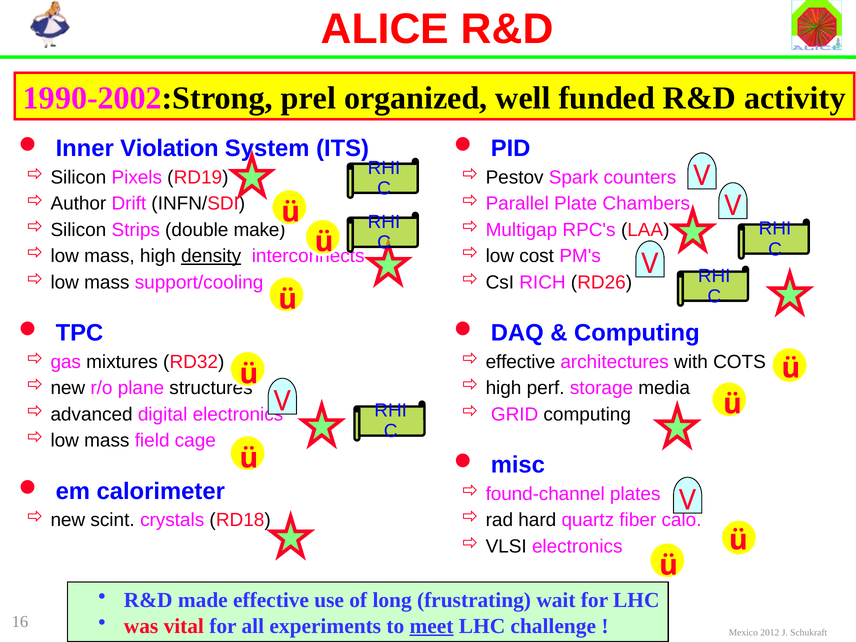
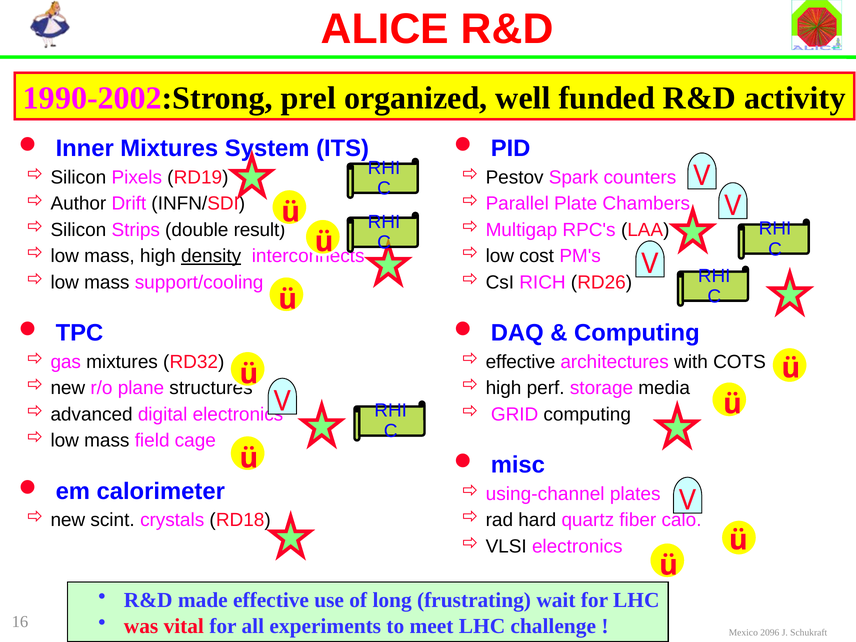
Inner Violation: Violation -> Mixtures (169, 149)
make: make -> result (260, 230)
found-channel: found-channel -> using-channel (545, 494)
meet underline: present -> none (431, 626)
2012: 2012 -> 2096 (770, 633)
